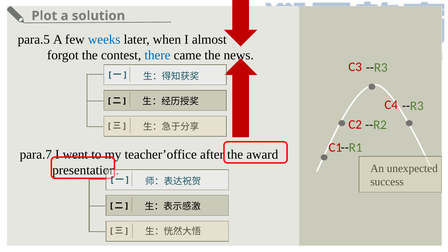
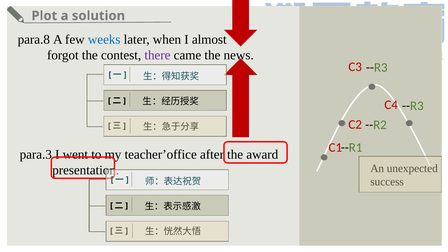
para.5: para.5 -> para.8 (34, 39)
there colour: blue -> purple (157, 55)
para.7: para.7 -> para.3 (36, 155)
